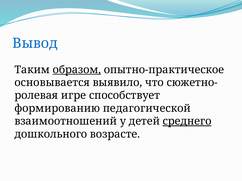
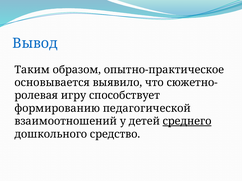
образом underline: present -> none (77, 70)
игре: игре -> игру (74, 96)
возрасте: возрасте -> средство (115, 134)
